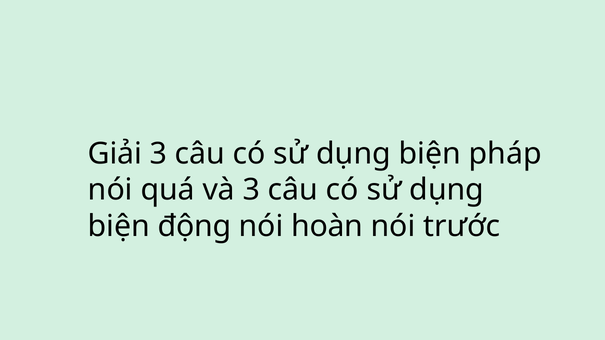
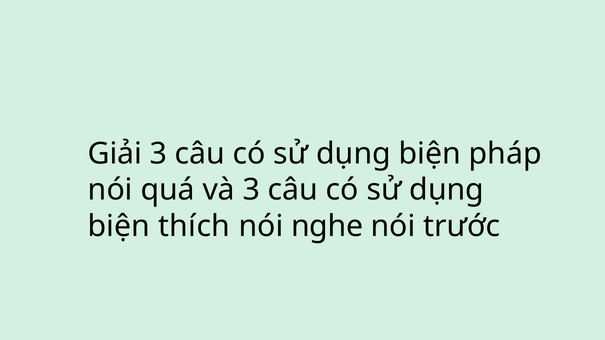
động: động -> thích (194, 226)
hoàn: hoàn -> nghe (327, 226)
